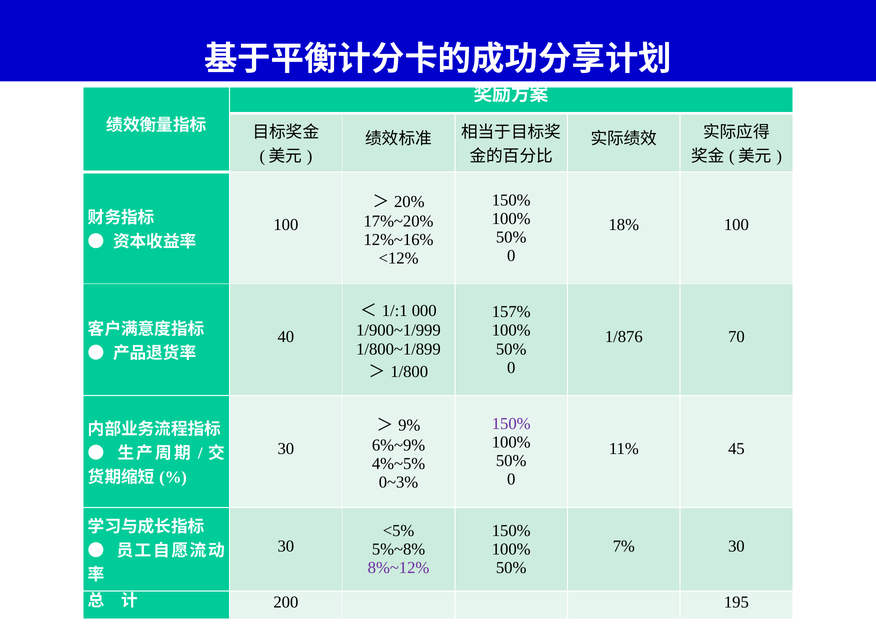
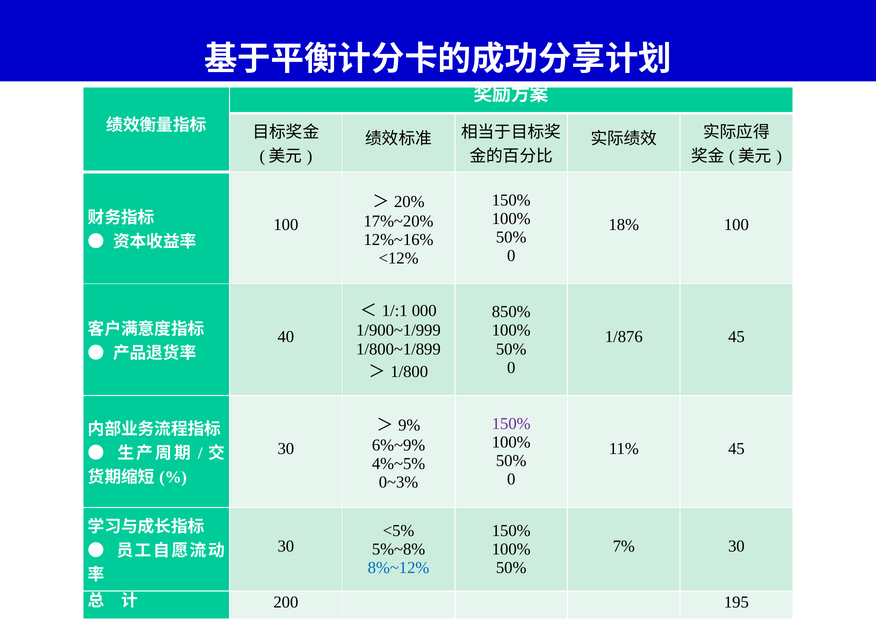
157%: 157% -> 850% (511, 312)
1/876 70: 70 -> 45 (736, 337)
8%~12% colour: purple -> blue (399, 567)
